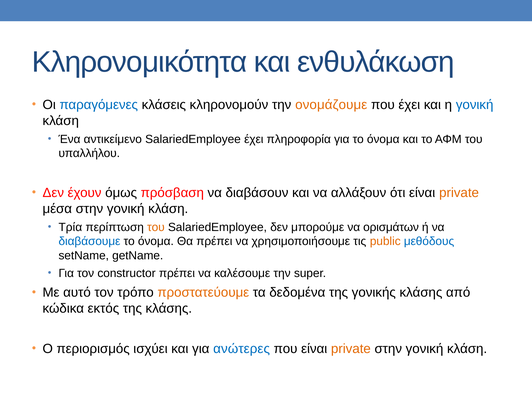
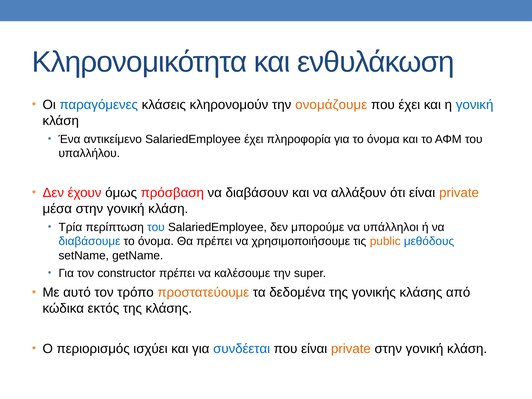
του colour: orange -> blue (156, 227)
ορισμάτων: ορισμάτων -> υπάλληλοι (391, 227)
ανώτερες: ανώτερες -> συνδέεται (242, 349)
